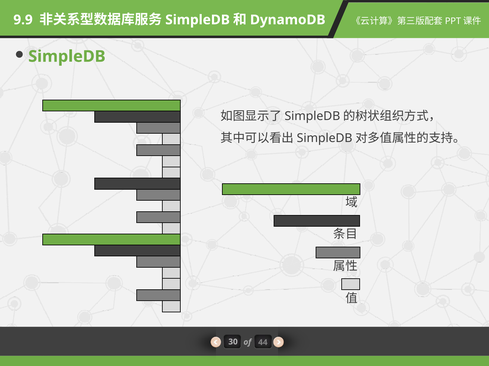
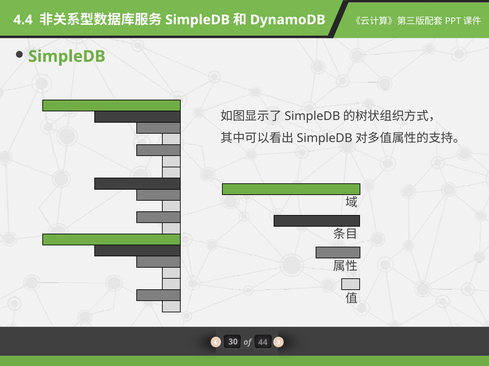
9.9: 9.9 -> 4.4 (23, 20)
